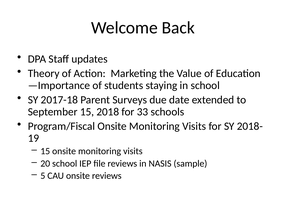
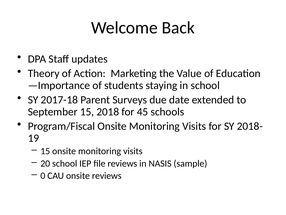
33: 33 -> 45 (143, 112)
5: 5 -> 0 (43, 175)
